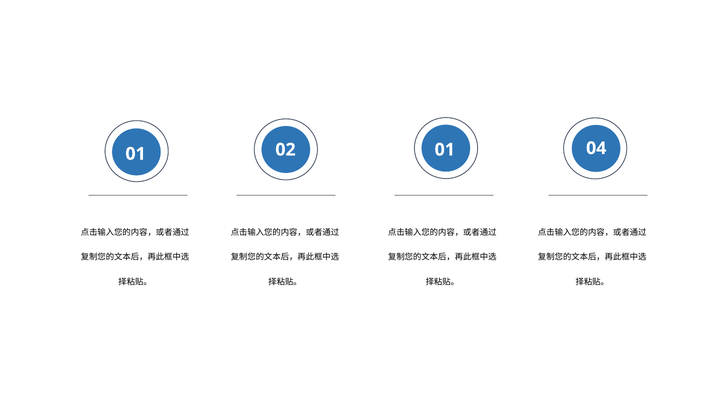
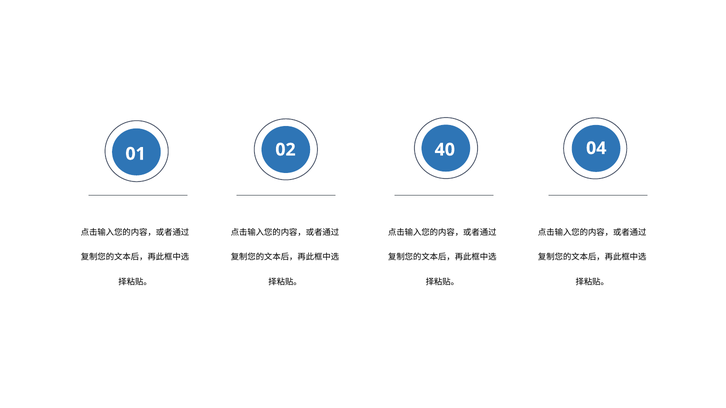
02 01: 01 -> 40 (445, 150)
